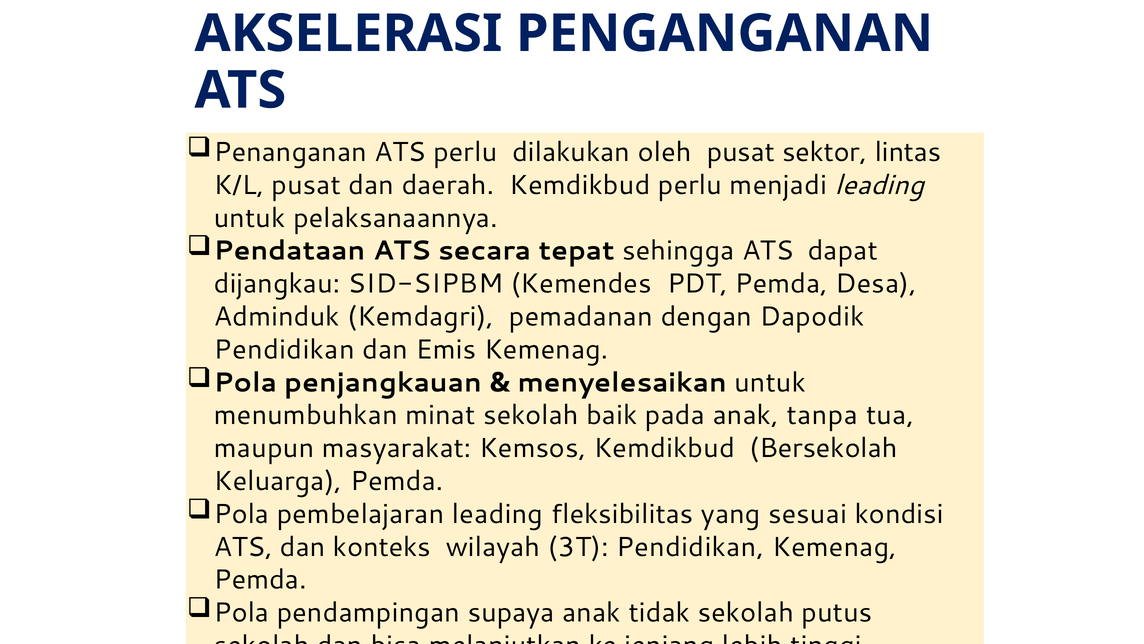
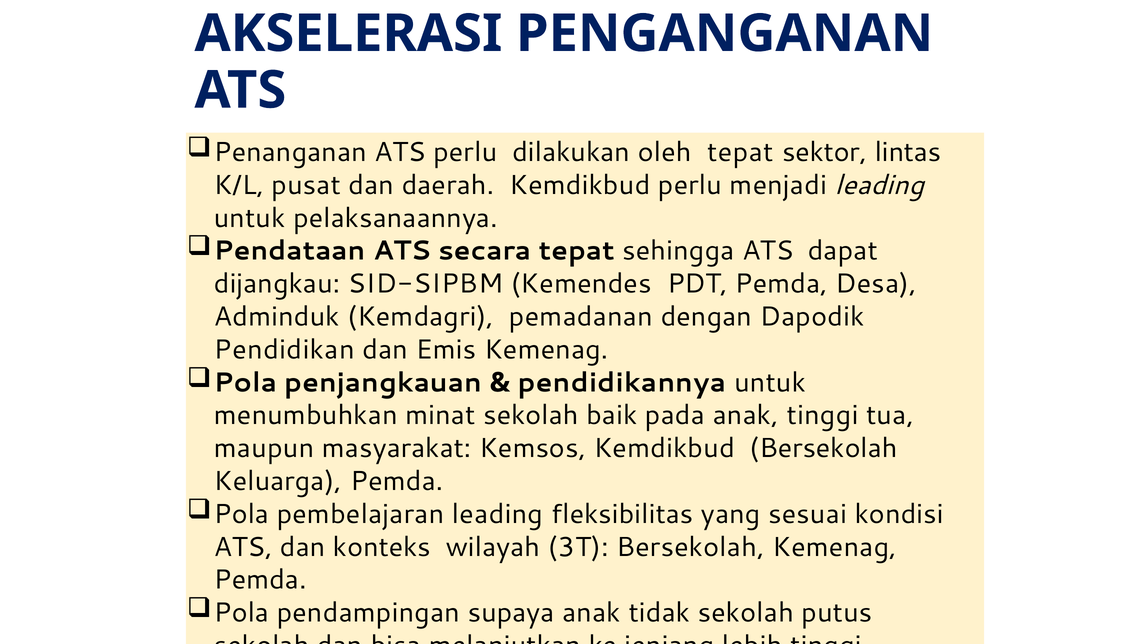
oleh pusat: pusat -> tepat (741, 152)
menyelesaikan: menyelesaikan -> pendidikannya (622, 382)
anak tanpa: tanpa -> tinggi (823, 415)
3T Pendidikan: Pendidikan -> Bersekolah (690, 547)
